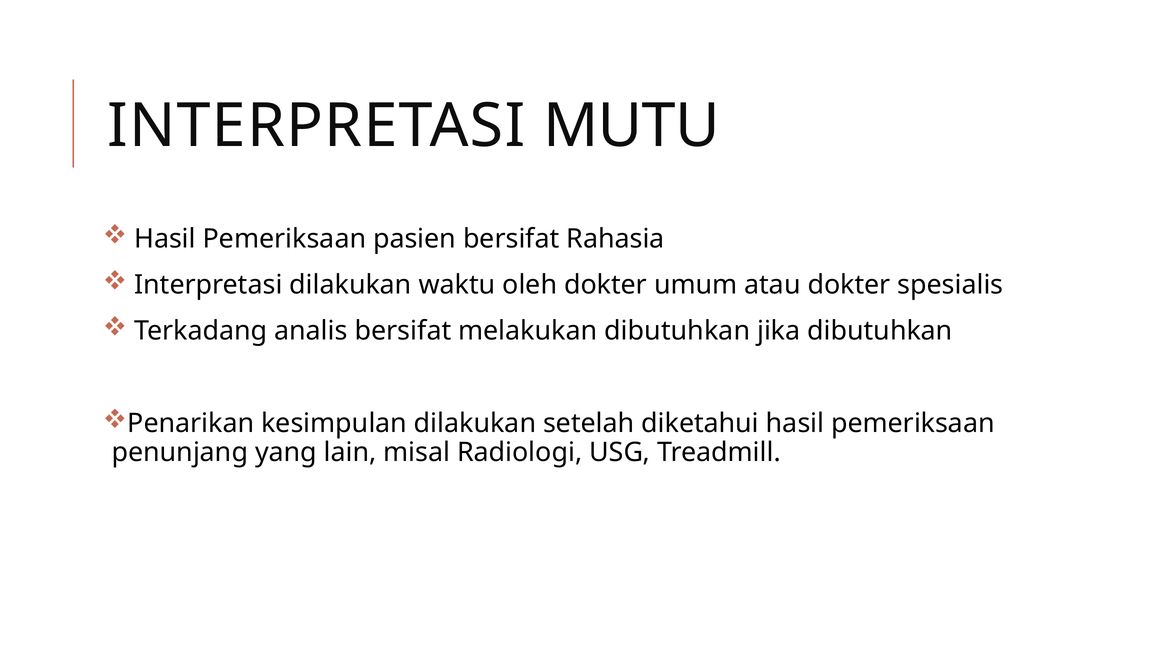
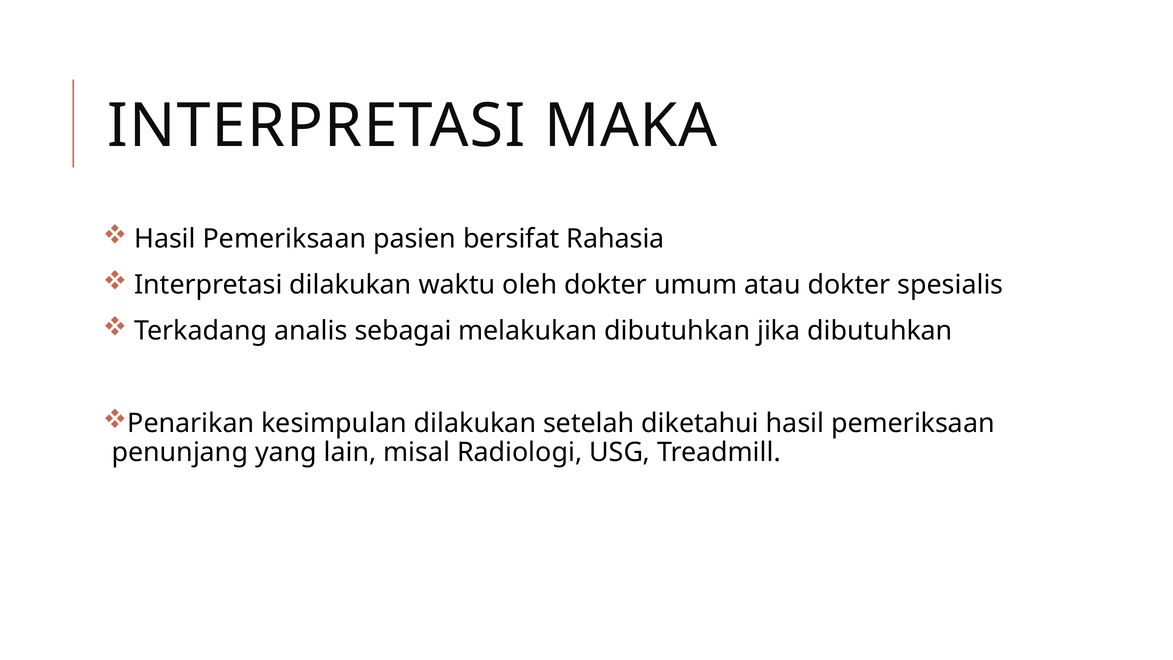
MUTU: MUTU -> MAKA (631, 126)
analis bersifat: bersifat -> sebagai (403, 331)
